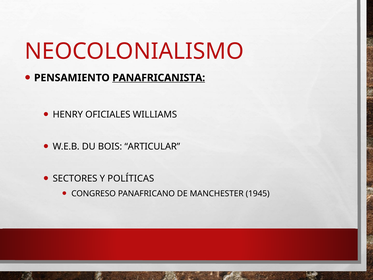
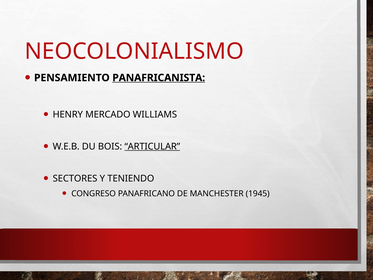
OFICIALES: OFICIALES -> MERCADO (108, 114)
ARTICULAR underline: none -> present (152, 146)
POLÍTICAS: POLÍTICAS -> TENIENDO (131, 178)
